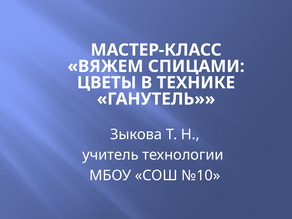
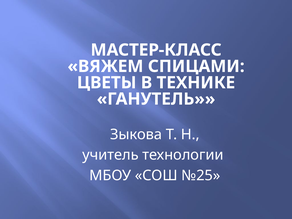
№10: №10 -> №25 (201, 175)
